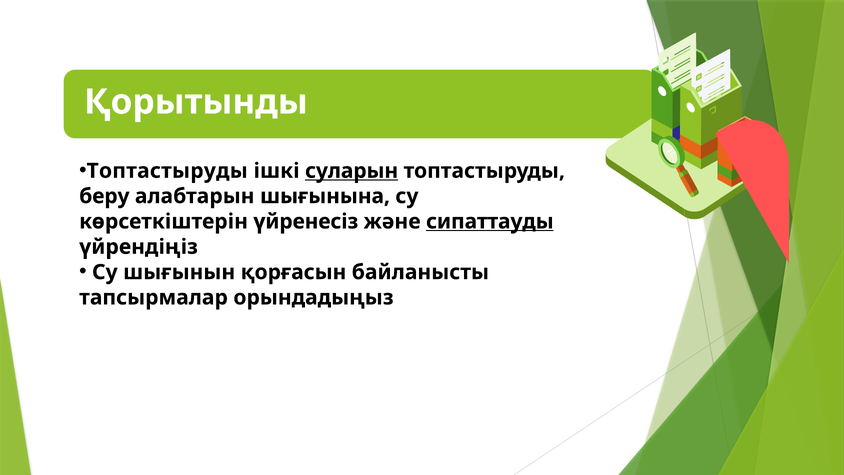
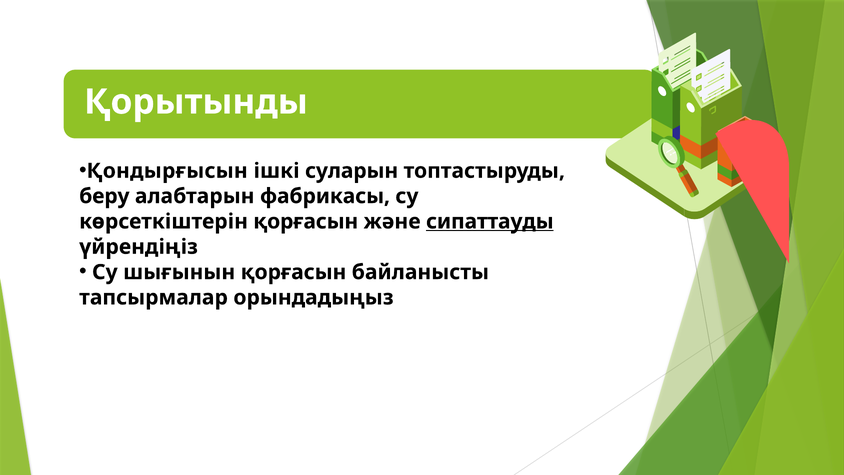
Топтастыруды: Топтастыруды -> Қондырғысын (167, 171)
суларын underline: present -> none (352, 171)
шығынына: шығынына -> фабрикасы (325, 196)
көрсеткіштерін үйренесіз: үйренесіз -> қорғасын (306, 221)
